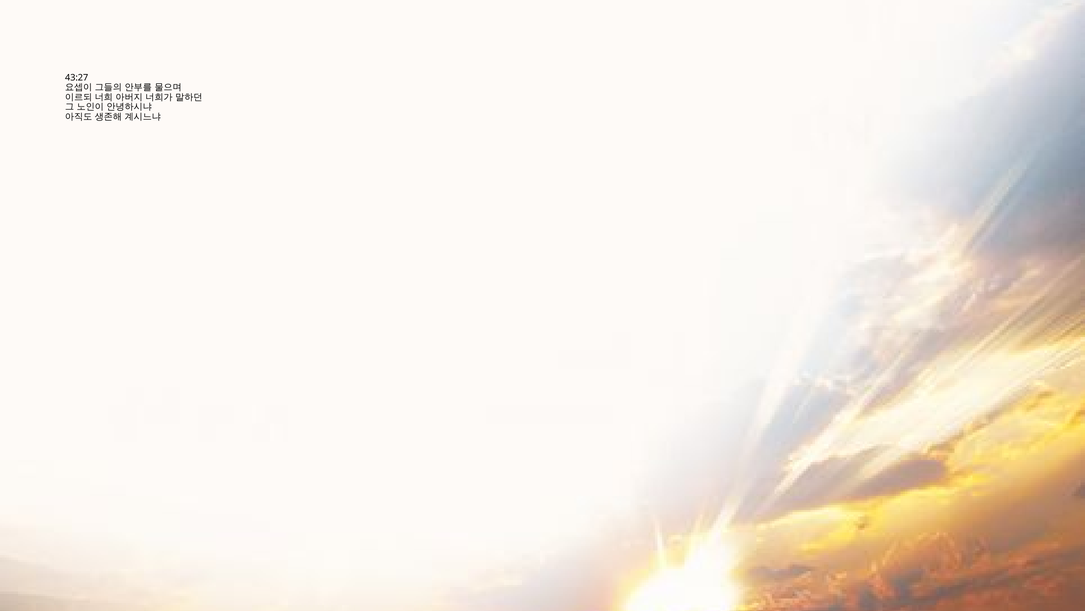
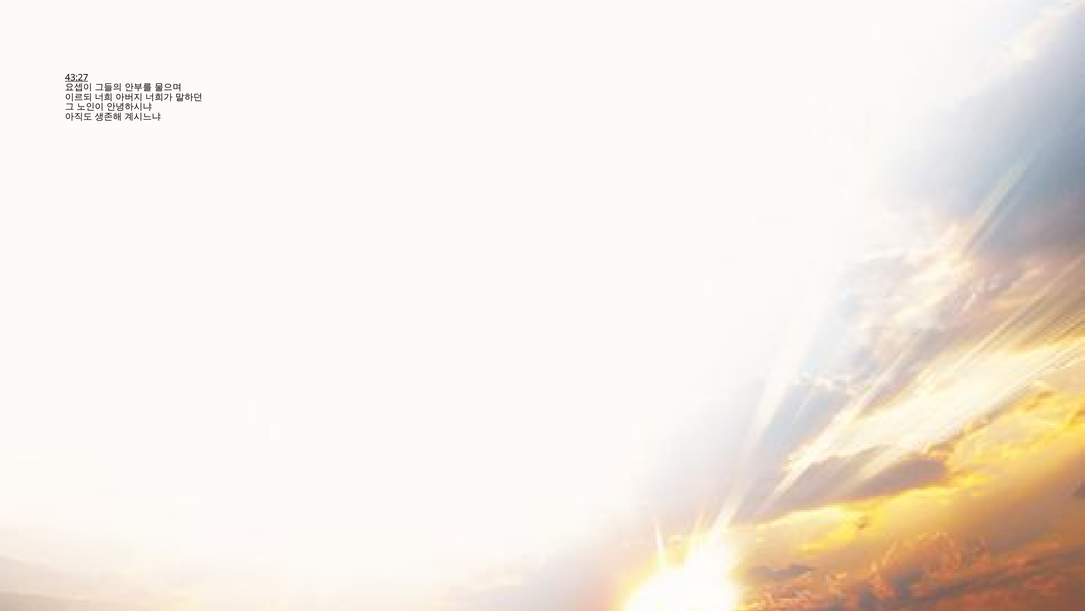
43:27 underline: none -> present (77, 77)
